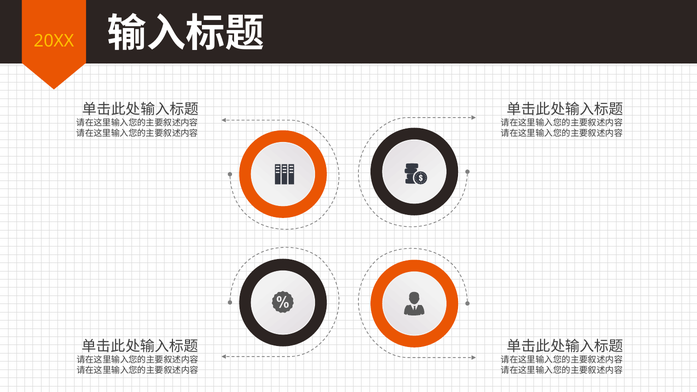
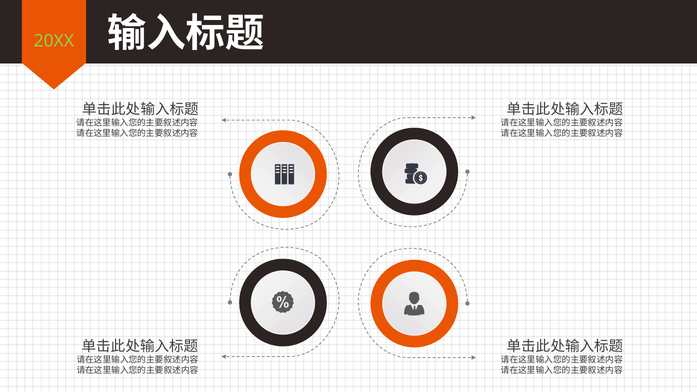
20XX colour: yellow -> light green (54, 41)
